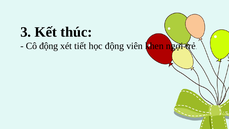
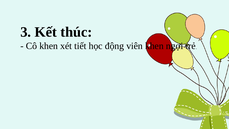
Cô động: động -> khen (49, 46)
